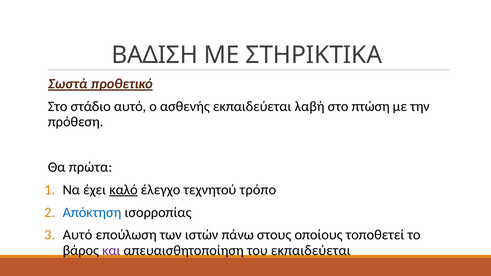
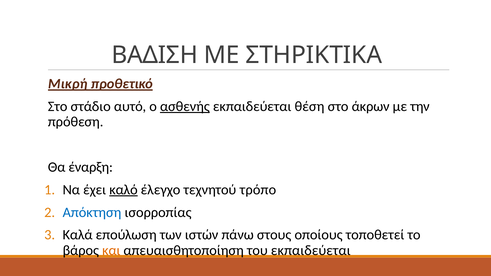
Σωστά: Σωστά -> Μικρή (68, 84)
ασθενής underline: none -> present (185, 106)
λαβή: λαβή -> θέση (309, 106)
πτώση: πτώση -> άκρων (371, 106)
πρώτα: πρώτα -> έναρξη (91, 167)
Αυτό: Αυτό -> Καλά (78, 235)
και colour: purple -> orange (111, 251)
